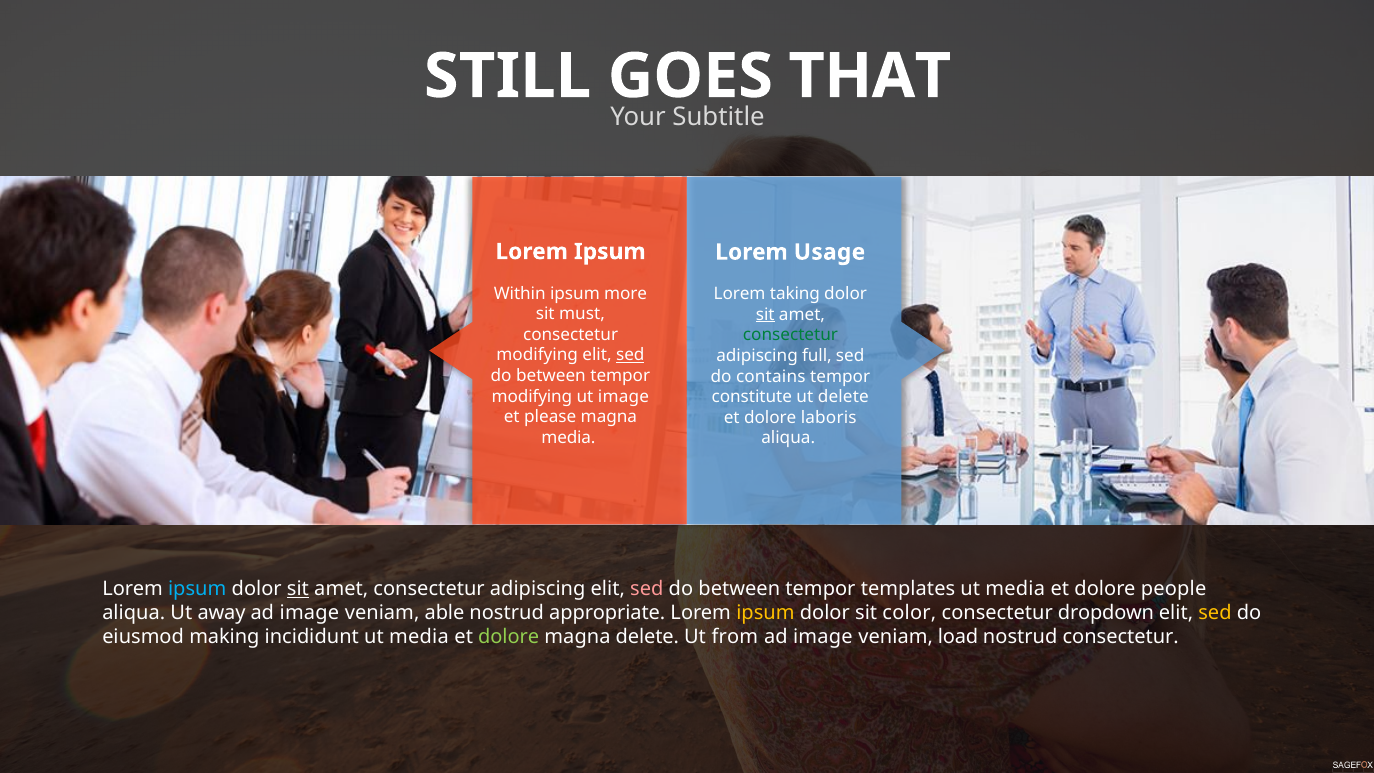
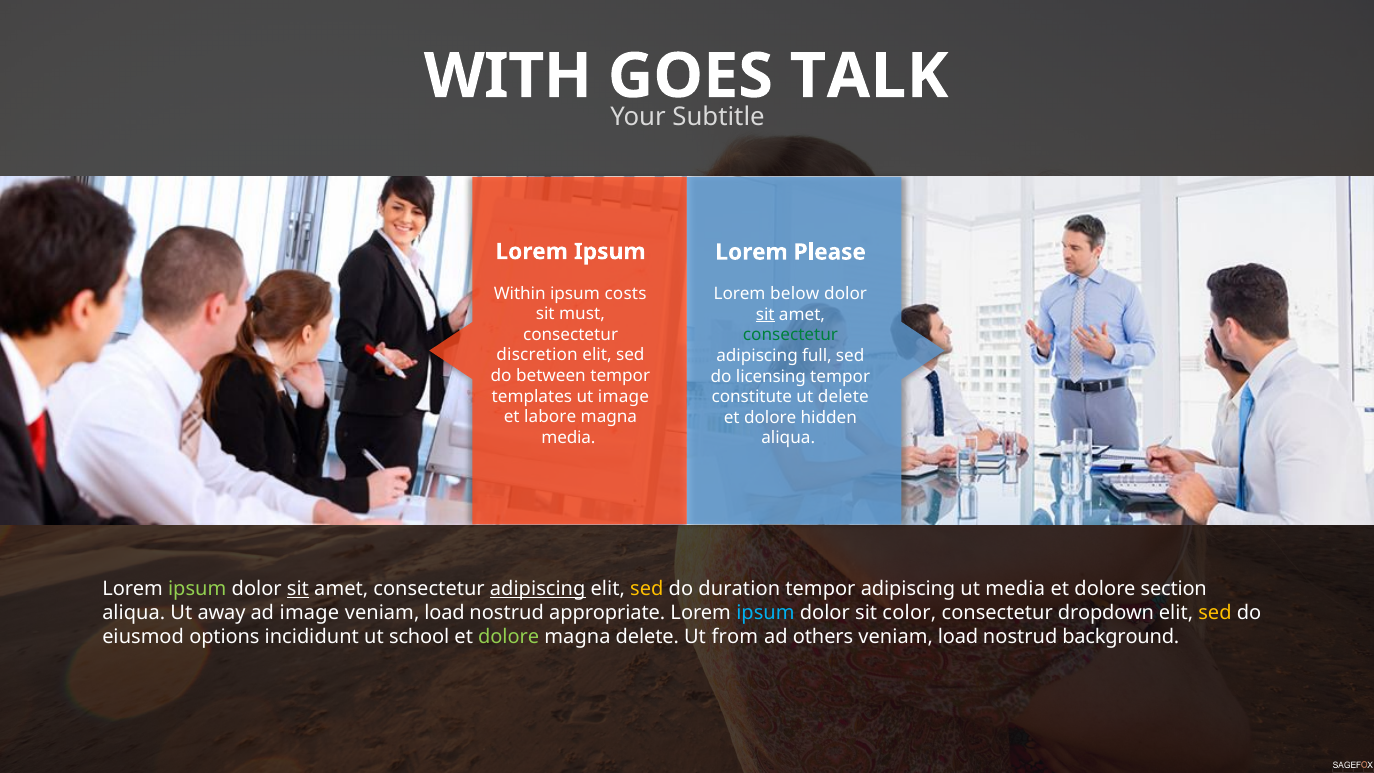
STILL: STILL -> WITH (508, 76)
THAT: THAT -> TALK (869, 76)
Usage: Usage -> Please (830, 252)
more: more -> costs (626, 293)
taking: taking -> below (795, 294)
modifying: modifying -> discretion (537, 355)
sed underline: present -> none (630, 355)
contains: contains -> licensing (771, 376)
modifying: modifying -> templates (532, 396)
please: please -> labore (550, 417)
laboris: laboris -> hidden (829, 418)
ipsum colour: light blue -> light green (197, 589)
adipiscing underline: none -> present (538, 589)
sed colour: pink -> yellow (647, 589)
between: between -> duration (739, 589)
tempor templates: templates -> adipiscing (908, 589)
people: people -> section (1174, 589)
able: able -> load (445, 613)
ipsum colour: yellow -> light blue (765, 613)
making: making -> options (224, 637)
incididunt ut media: media -> school (419, 637)
image: image -> others (823, 637)
nostrud consectetur: consectetur -> background (1121, 637)
